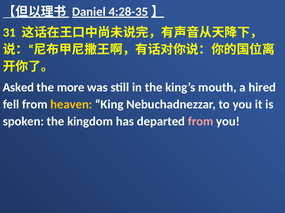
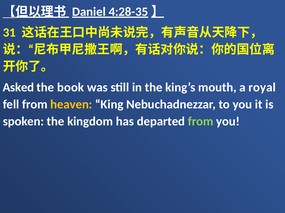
more: more -> book (71, 88)
hired: hired -> royal (262, 88)
from colour: pink -> light green (201, 122)
